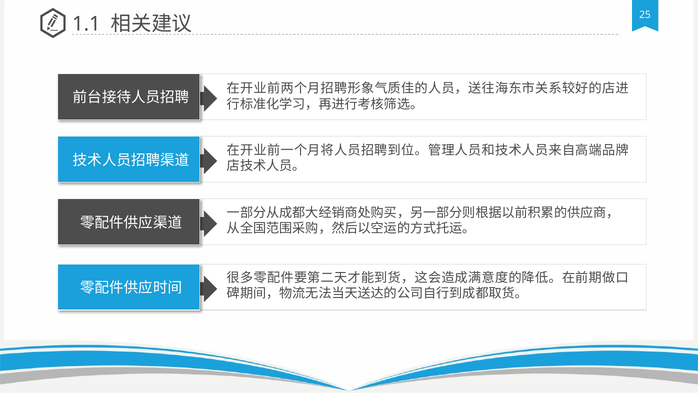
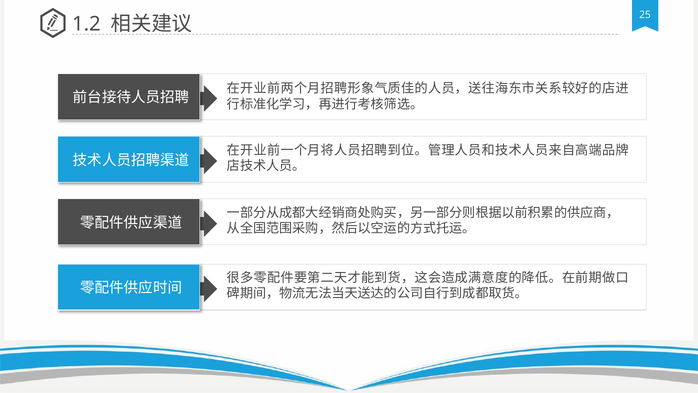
1.1: 1.1 -> 1.2 (86, 24)
